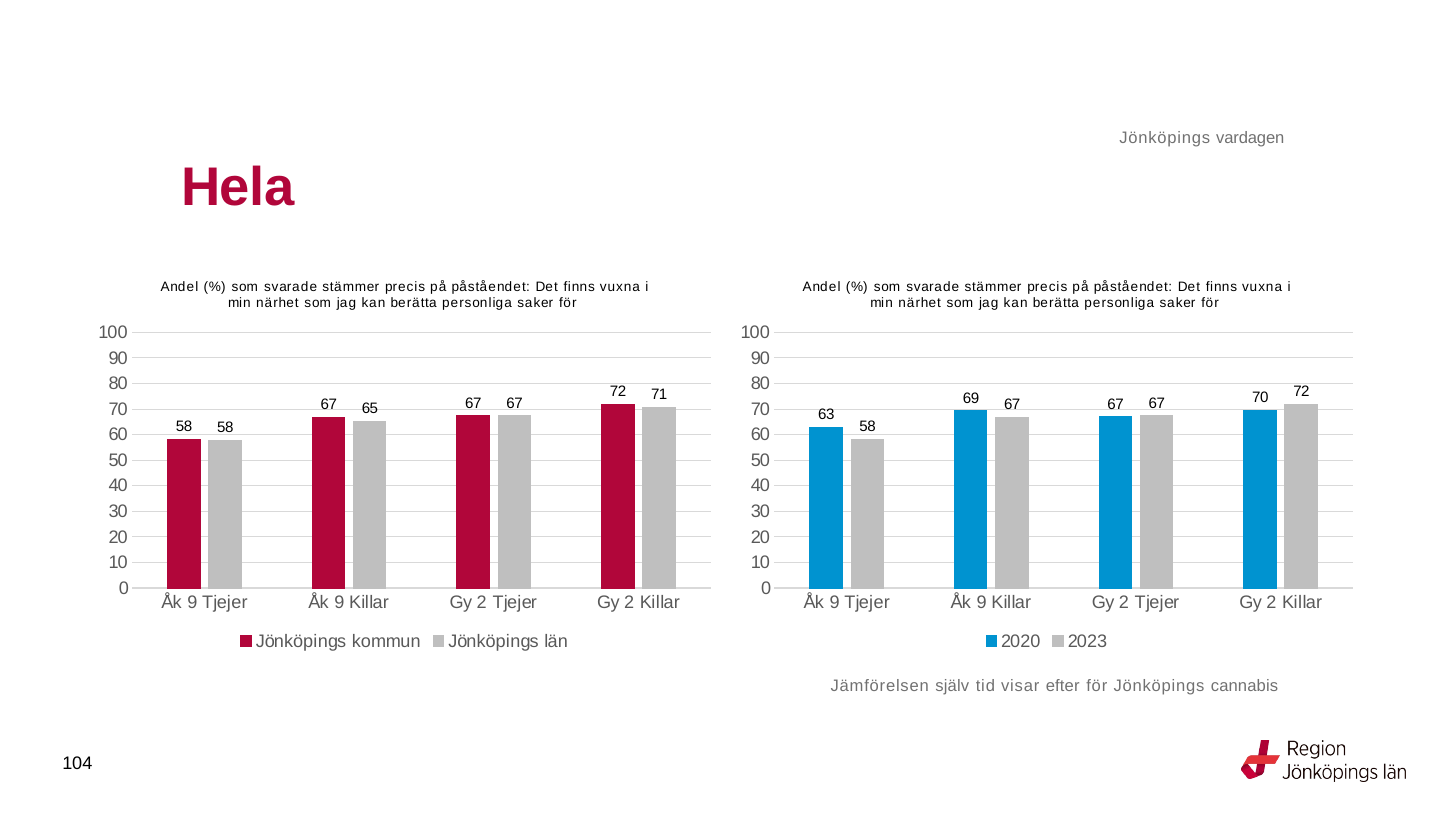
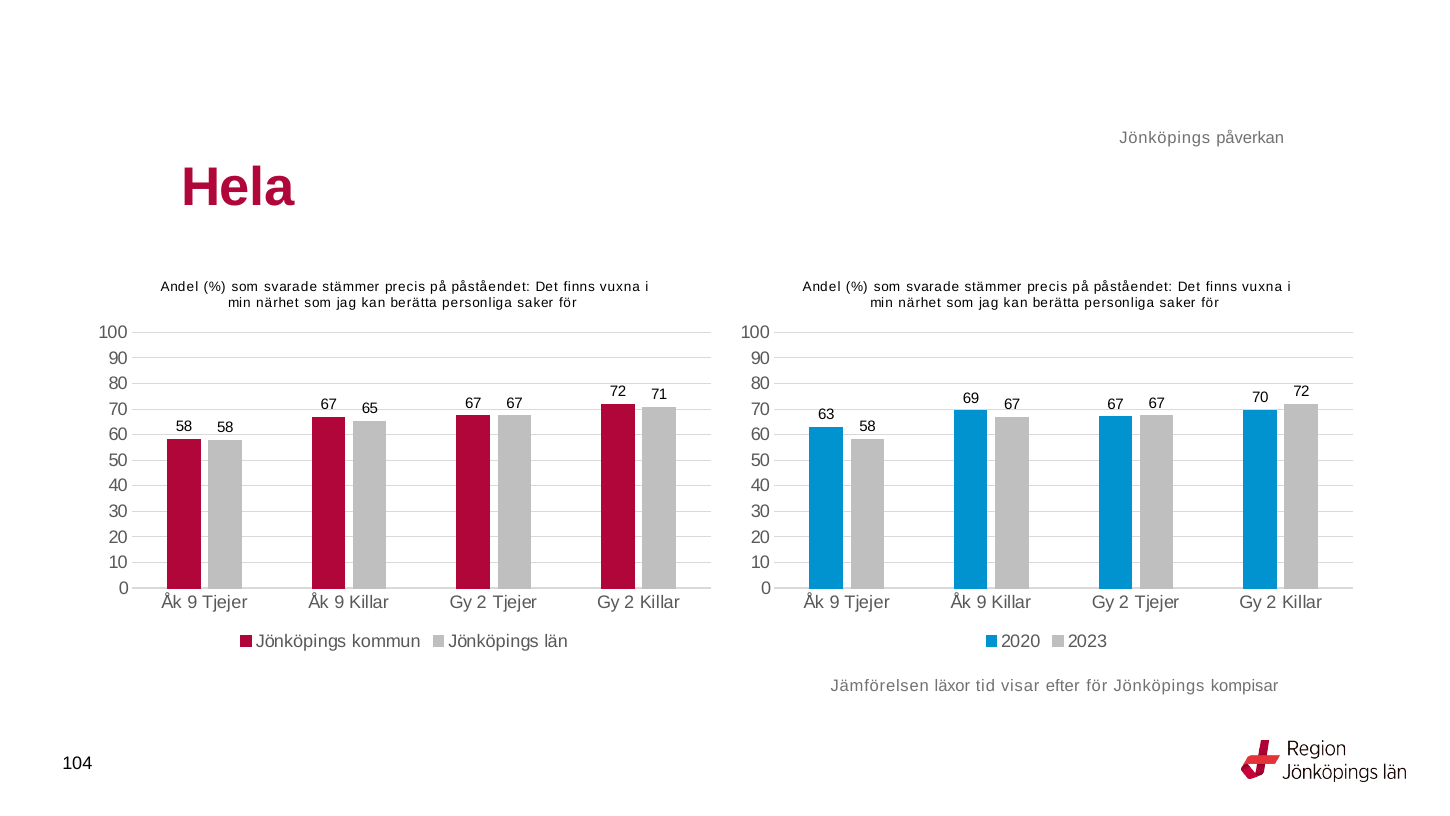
vardagen: vardagen -> påverkan (1250, 138)
själv: själv -> läxor (952, 686)
cannabis: cannabis -> kompisar (1245, 686)
